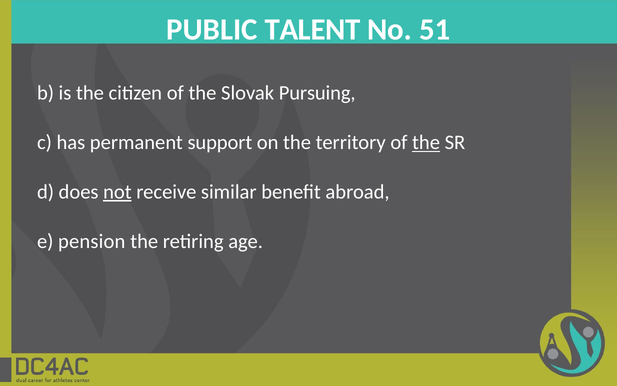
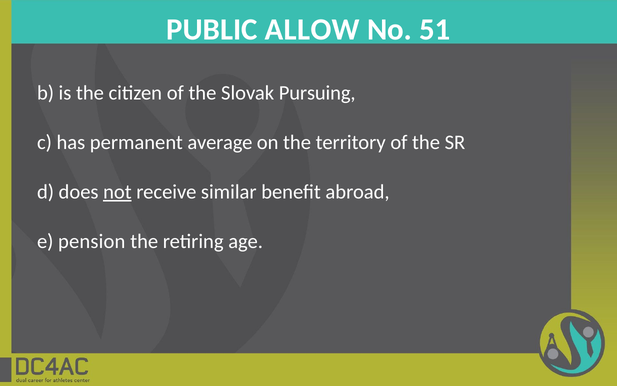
TALENT: TALENT -> ALLOW (312, 30)
support: support -> average (220, 142)
the underline: present -> none (426, 142)
